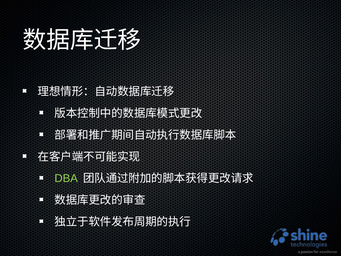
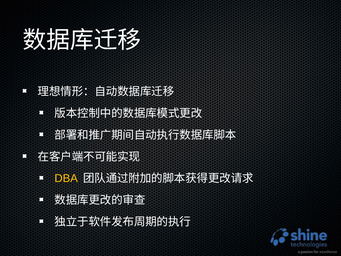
DBA colour: light green -> yellow (66, 178)
